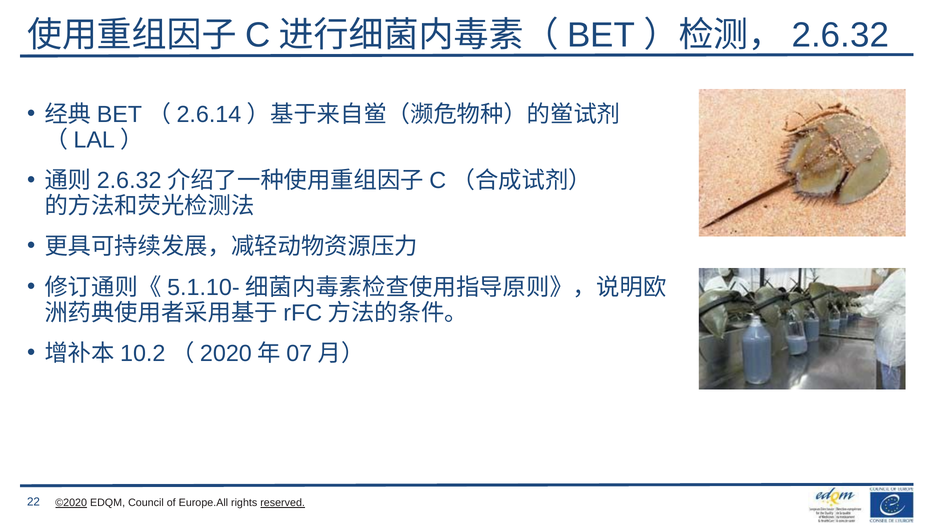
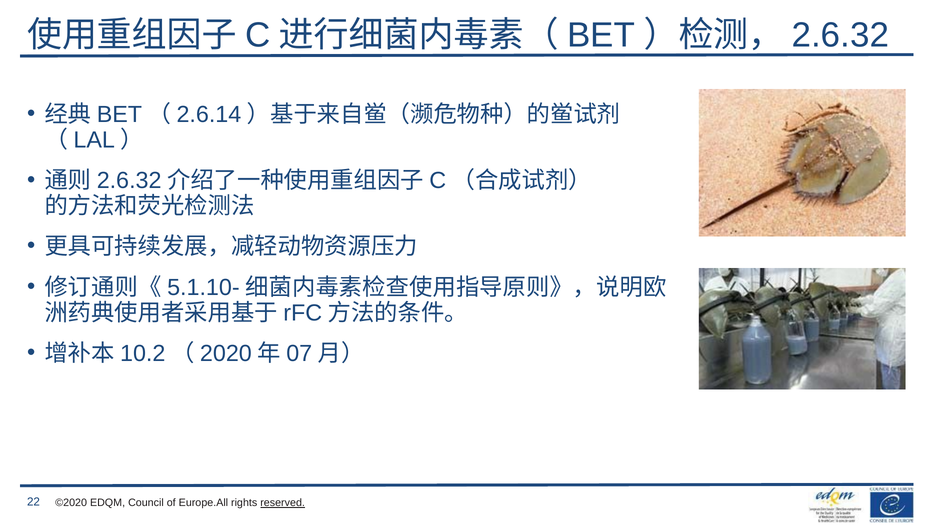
©2020 underline: present -> none (71, 503)
